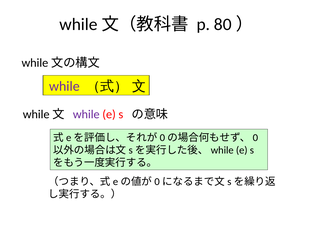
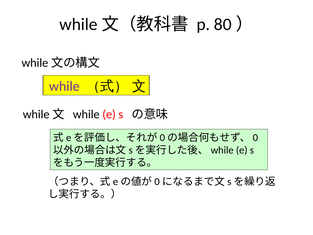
while colour: purple -> black (86, 114)
